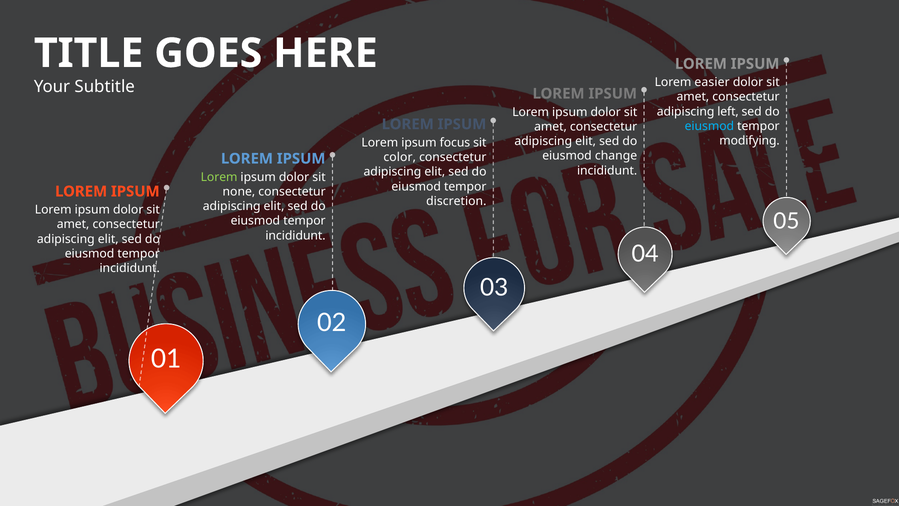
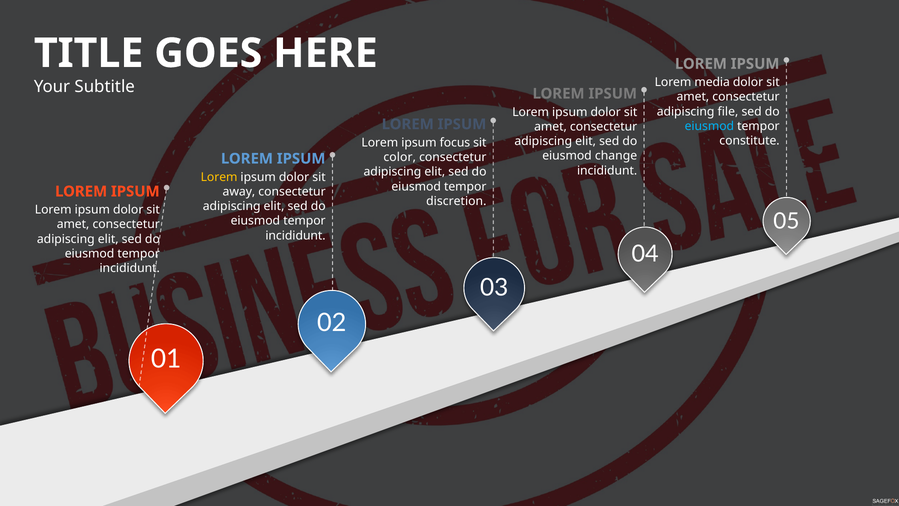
easier: easier -> media (712, 82)
left: left -> file (728, 111)
modifying: modifying -> constitute (749, 141)
Lorem colour: light green -> yellow (219, 177)
none: none -> away (239, 192)
